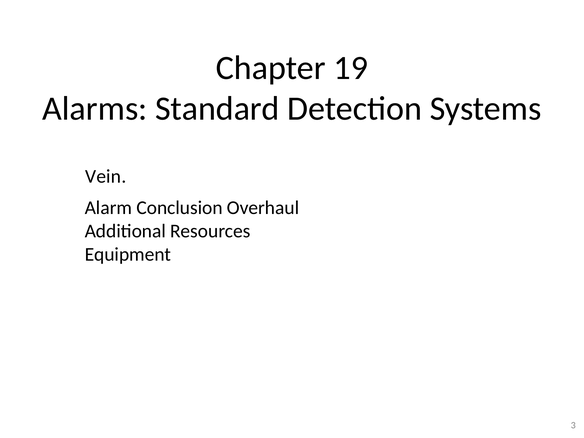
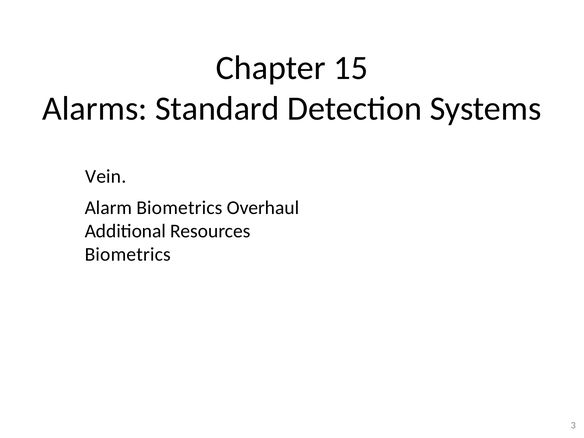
19: 19 -> 15 (351, 68)
Alarm Conclusion: Conclusion -> Biometrics (179, 208)
Equipment: Equipment -> Biometrics (128, 254)
